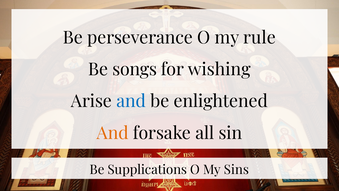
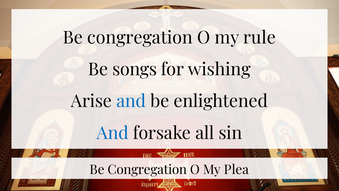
perseverance: perseverance -> congregation (140, 38)
And colour: orange -> blue (113, 133)
Supplications: Supplications -> Congregation (147, 170)
Sins: Sins -> Plea (236, 170)
